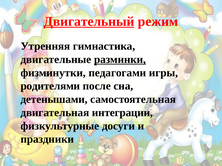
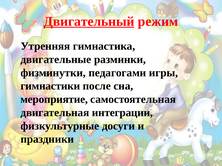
разминки underline: present -> none (120, 60)
родителями: родителями -> гимнастики (50, 86)
детенышами: детенышами -> мероприятие (54, 100)
